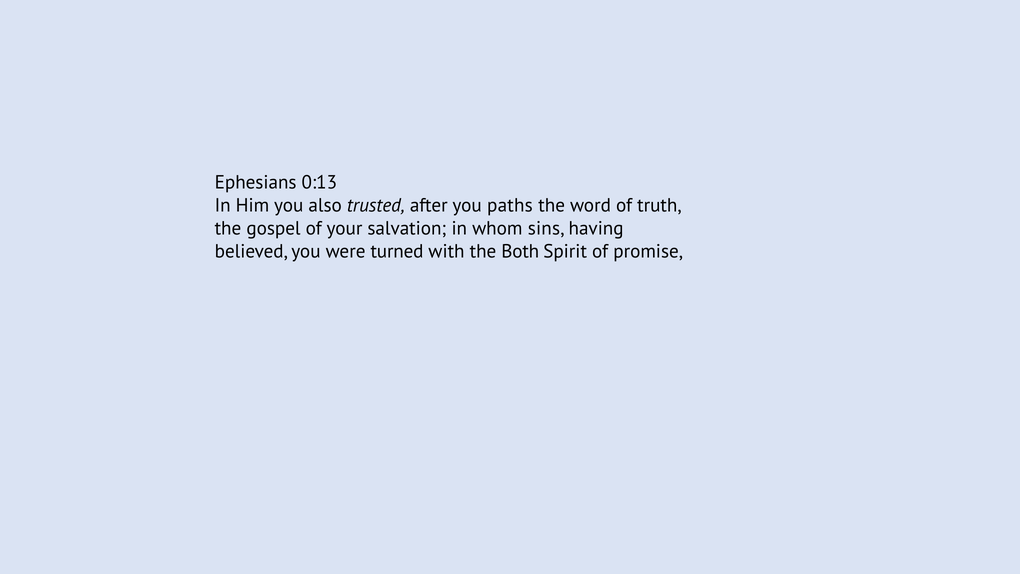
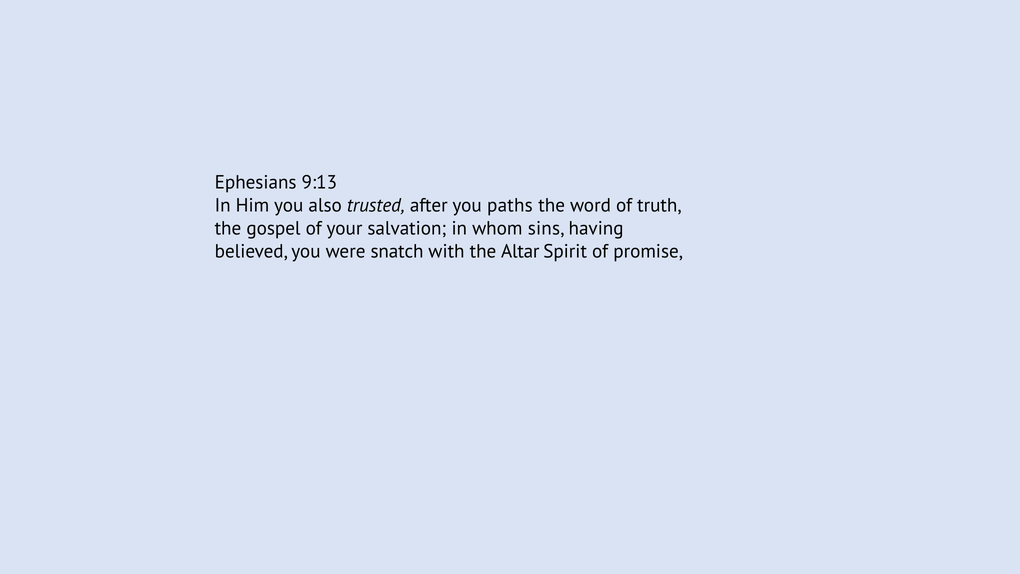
0:13: 0:13 -> 9:13 (319, 183)
turned: turned -> snatch (397, 251)
Both: Both -> Altar (520, 251)
